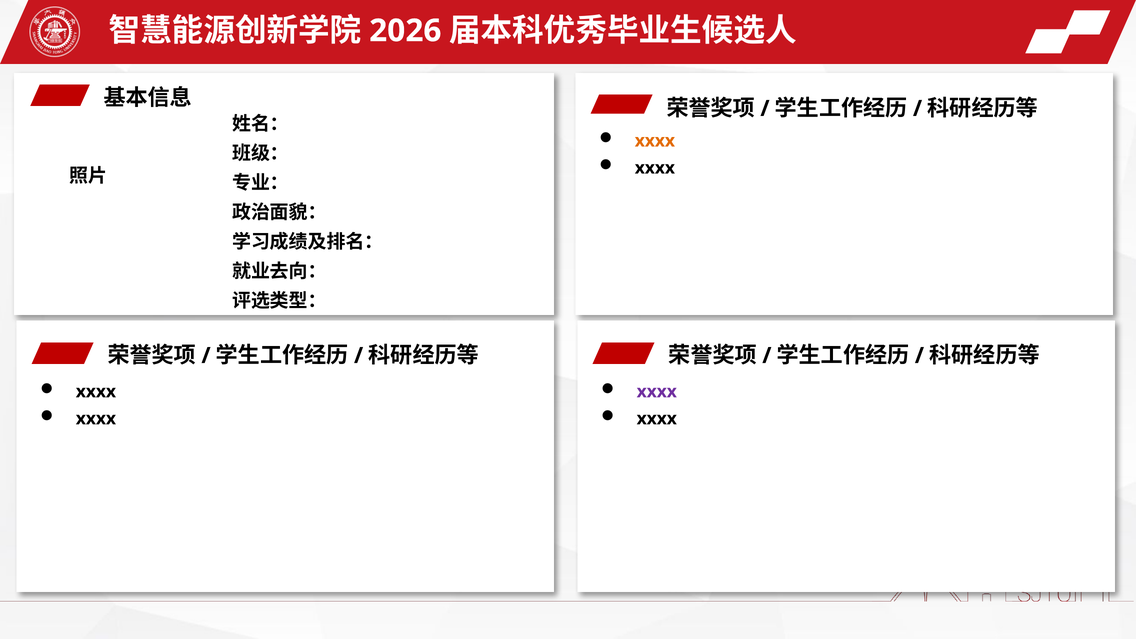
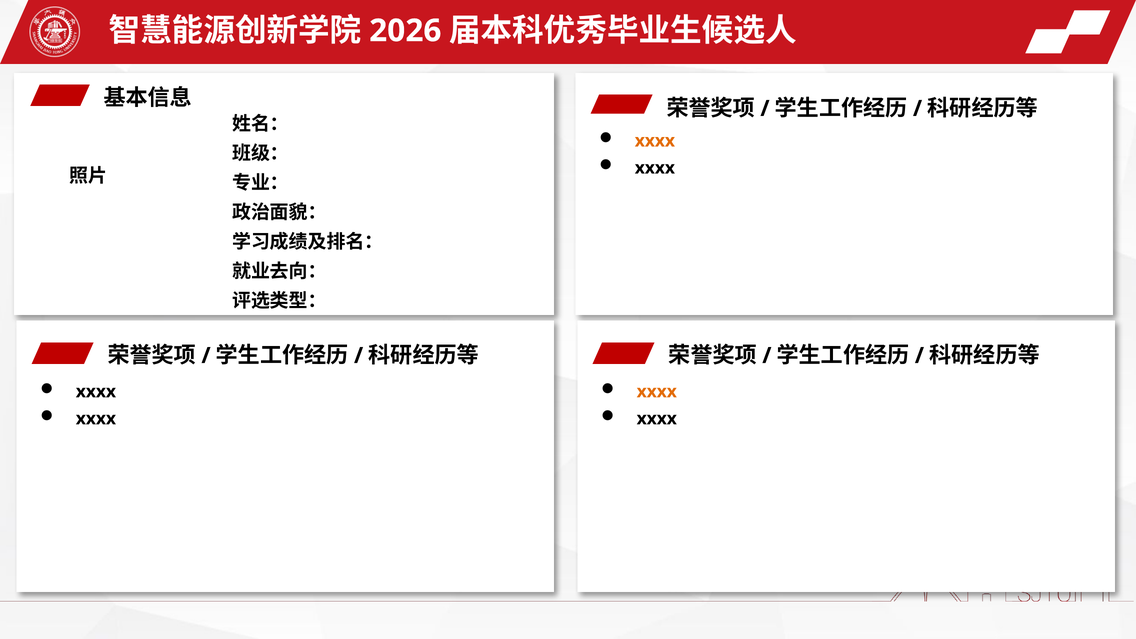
xxxx colour: purple -> orange (657, 392)
